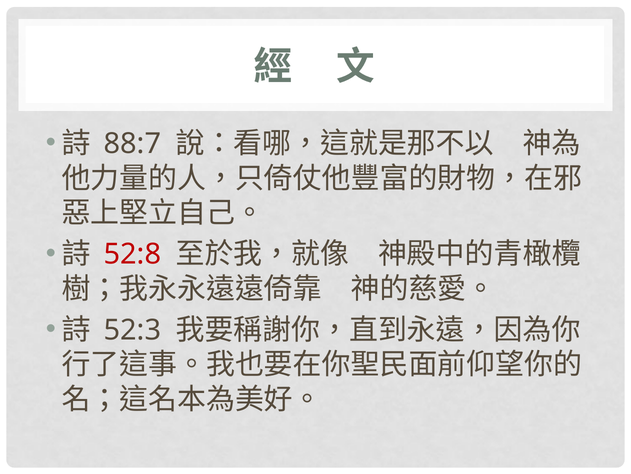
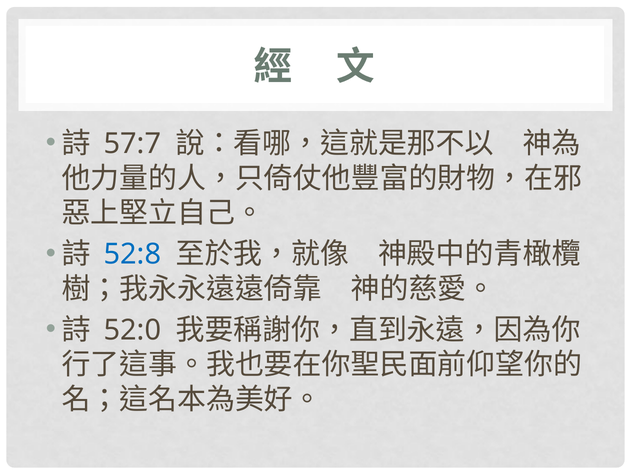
88:7: 88:7 -> 57:7 (132, 143)
52:8 colour: red -> blue (132, 254)
52:3: 52:3 -> 52:0 (132, 330)
